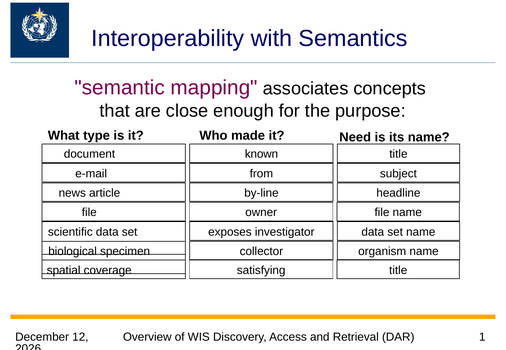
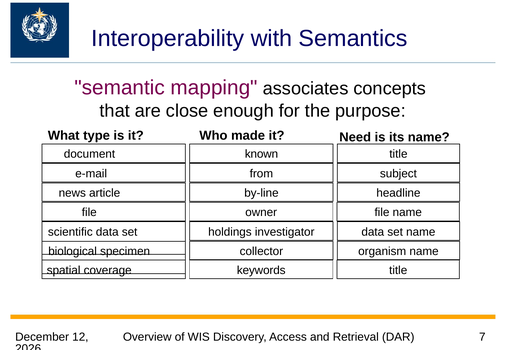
exposes: exposes -> holdings (230, 232)
satisfying: satisfying -> keywords (261, 270)
1: 1 -> 7 (482, 337)
